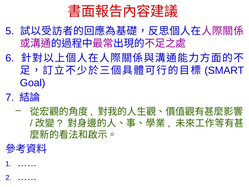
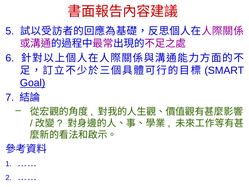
Goal underline: none -> present (33, 83)
